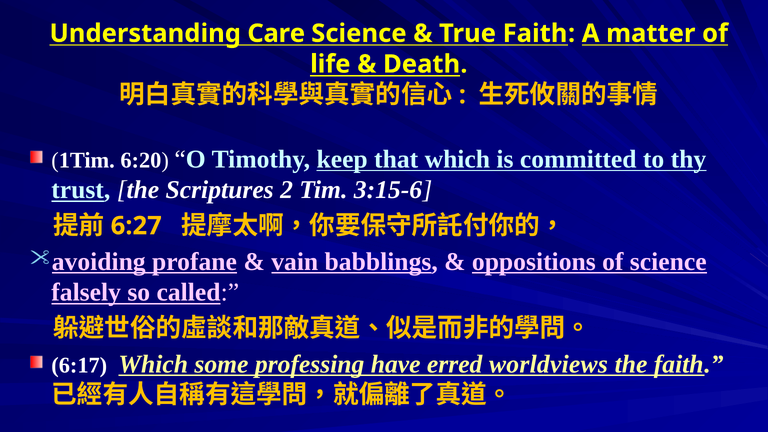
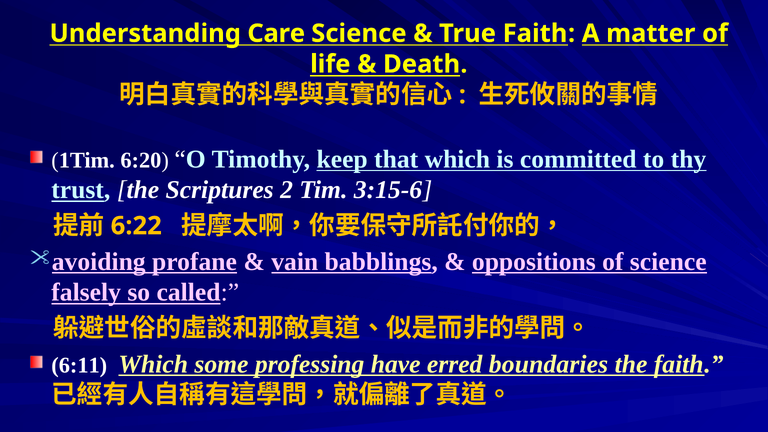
6:27: 6:27 -> 6:22 (136, 226)
6:17: 6:17 -> 6:11 (79, 365)
worldviews: worldviews -> boundaries (549, 364)
